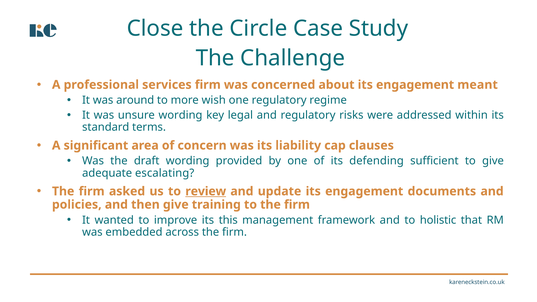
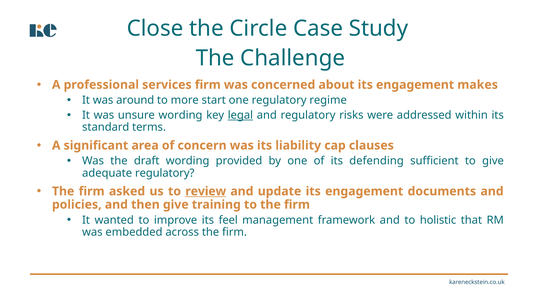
meant: meant -> makes (478, 85)
wish: wish -> start (214, 100)
legal underline: none -> present (240, 115)
adequate escalating: escalating -> regulatory (165, 173)
this: this -> feel (228, 220)
